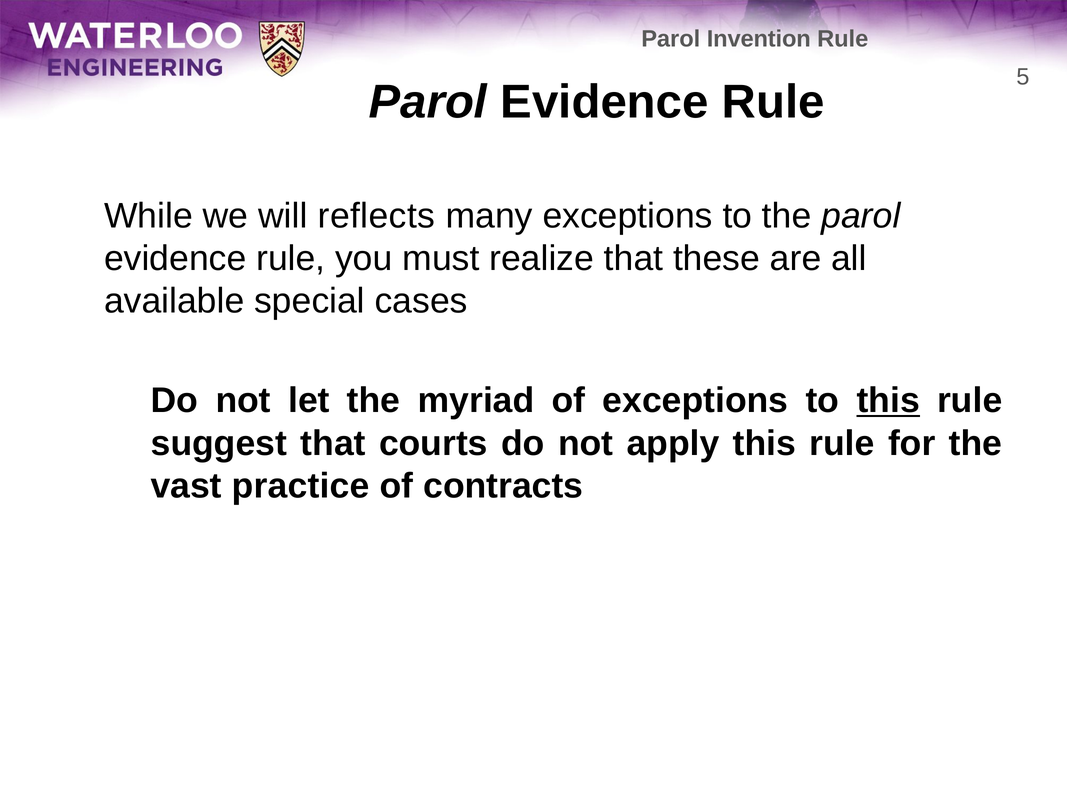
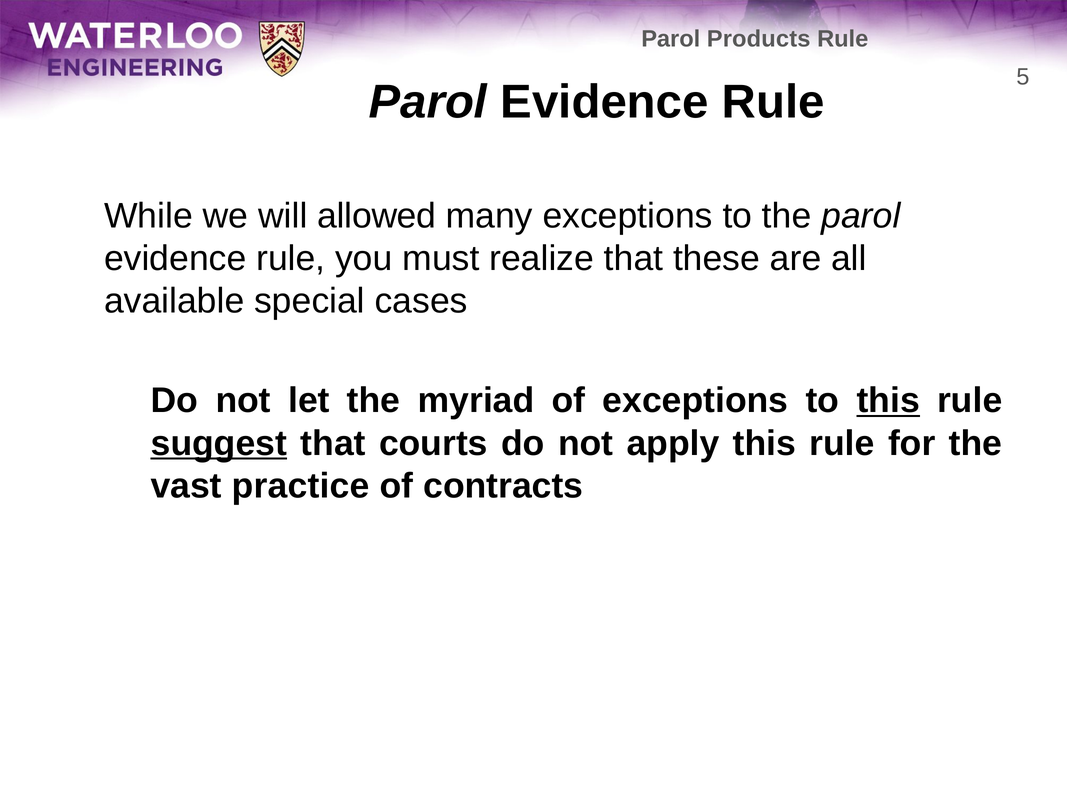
Invention: Invention -> Products (759, 39)
reflects: reflects -> allowed (377, 216)
suggest underline: none -> present (219, 443)
